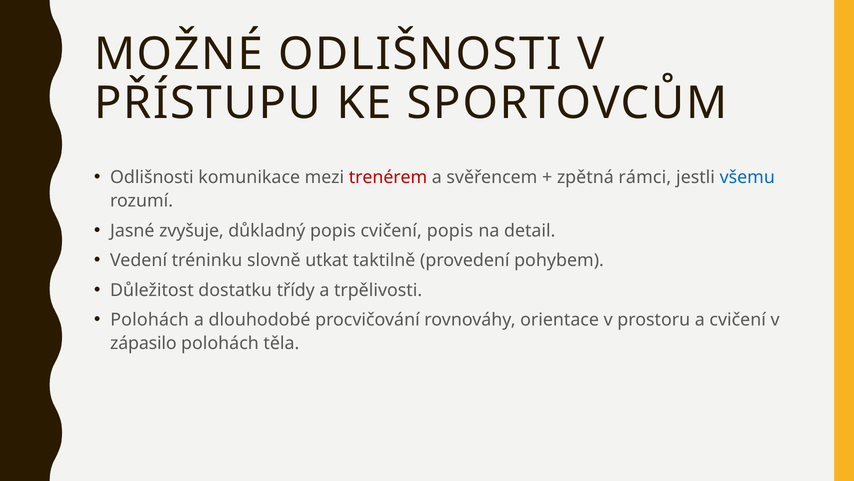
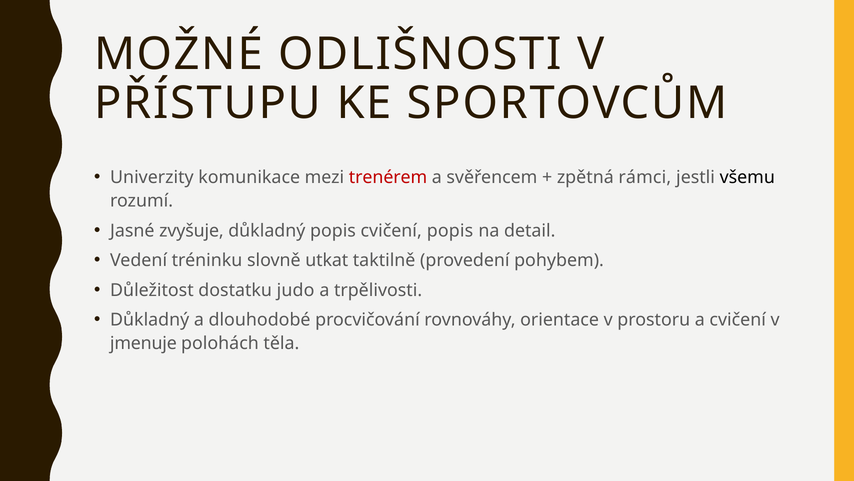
Odlišnosti: Odlišnosti -> Univerzity (152, 177)
všemu colour: blue -> black (747, 177)
třídy: třídy -> judo (296, 290)
Polohách: Polohách -> Důkladný (150, 320)
zápasilo: zápasilo -> jmenuje (143, 343)
